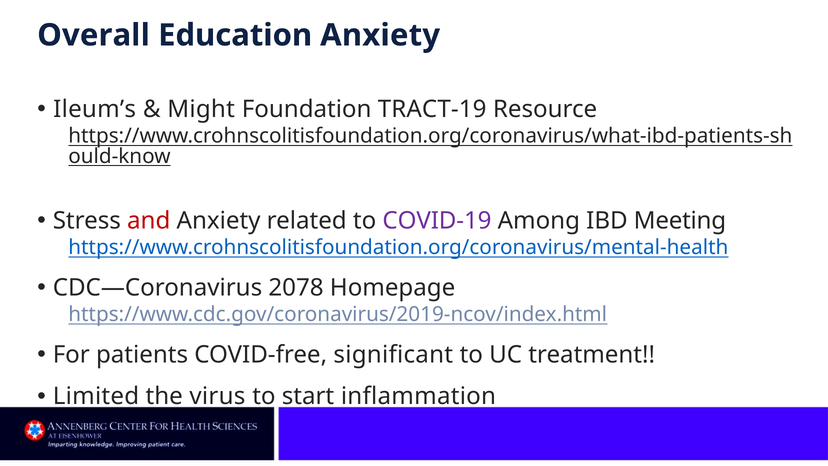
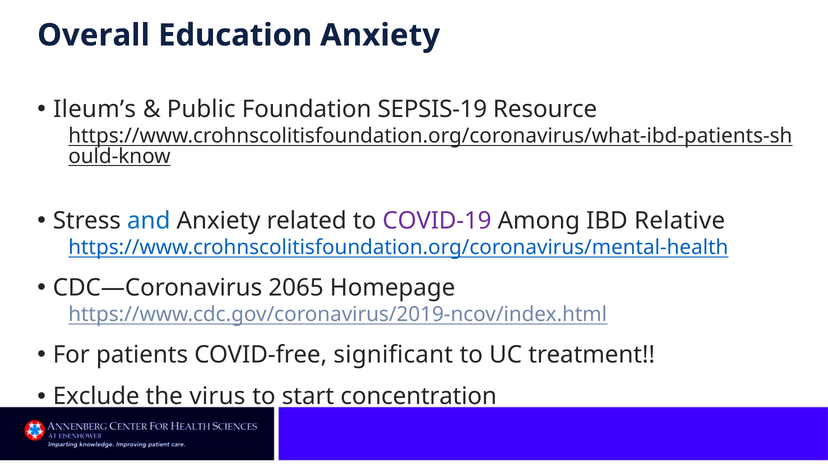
Might: Might -> Public (201, 109)
TRACT-19: TRACT-19 -> SEPSIS-19 (432, 109)
and colour: red -> blue (149, 221)
Meeting: Meeting -> Relative (680, 221)
2078: 2078 -> 2065 (296, 288)
Limited: Limited -> Exclude (96, 396)
inflammation: inflammation -> concentration (419, 396)
